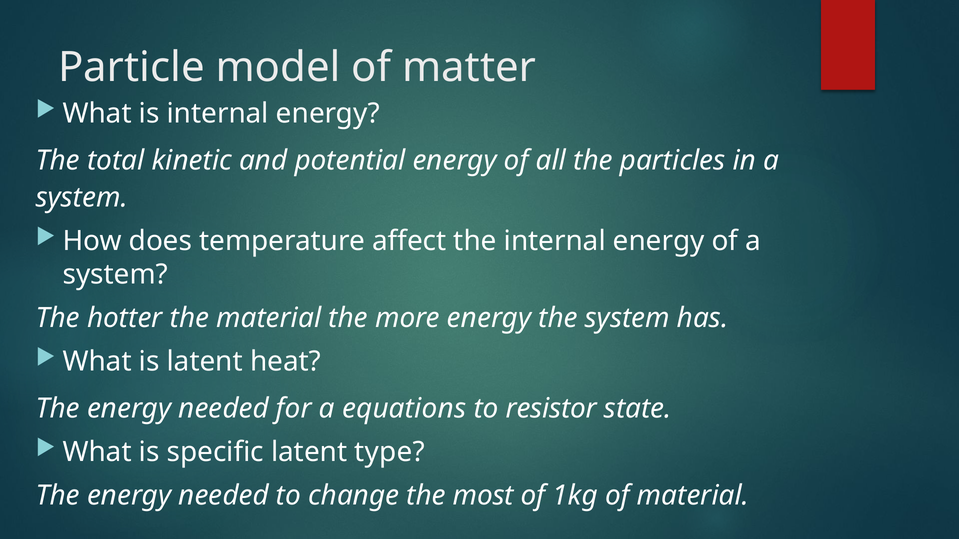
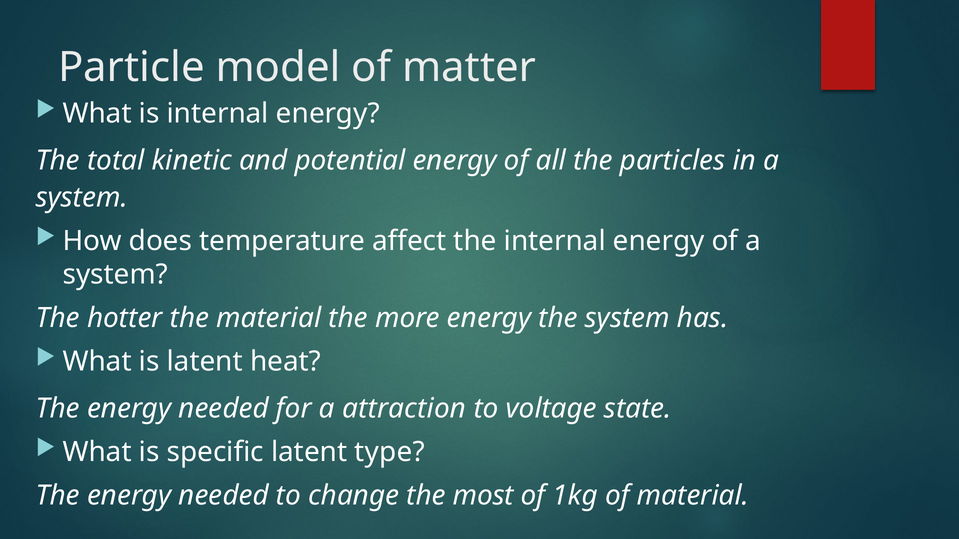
equations: equations -> attraction (404, 409)
resistor: resistor -> voltage (551, 409)
